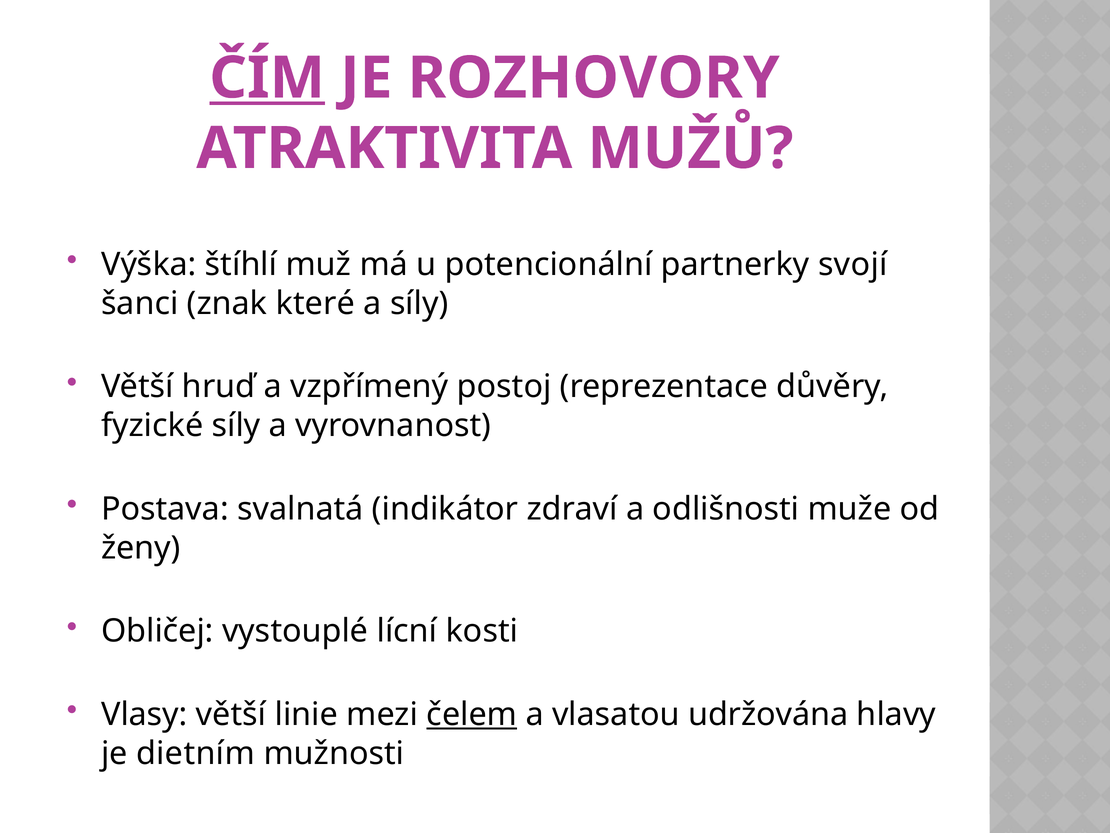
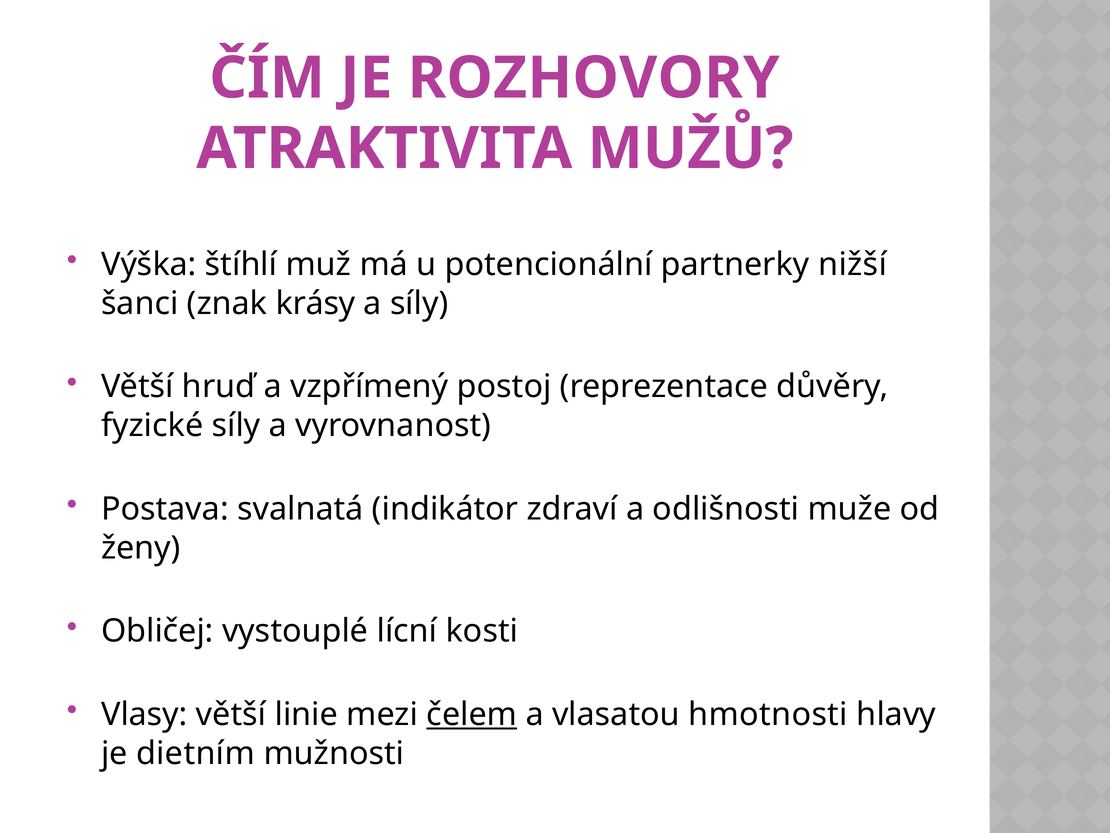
ČÍM underline: present -> none (267, 78)
svojí: svojí -> nižší (853, 264)
které: které -> krásy (315, 303)
udržována: udržována -> hmotnosti (768, 714)
